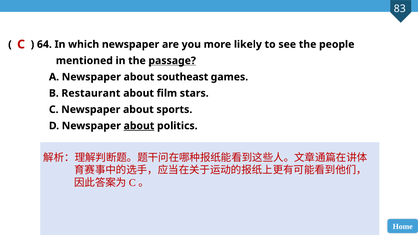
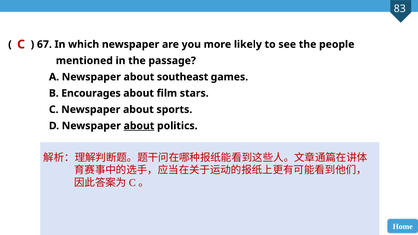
64: 64 -> 67 (44, 44)
passage underline: present -> none (172, 61)
Restaurant: Restaurant -> Encourages (91, 93)
